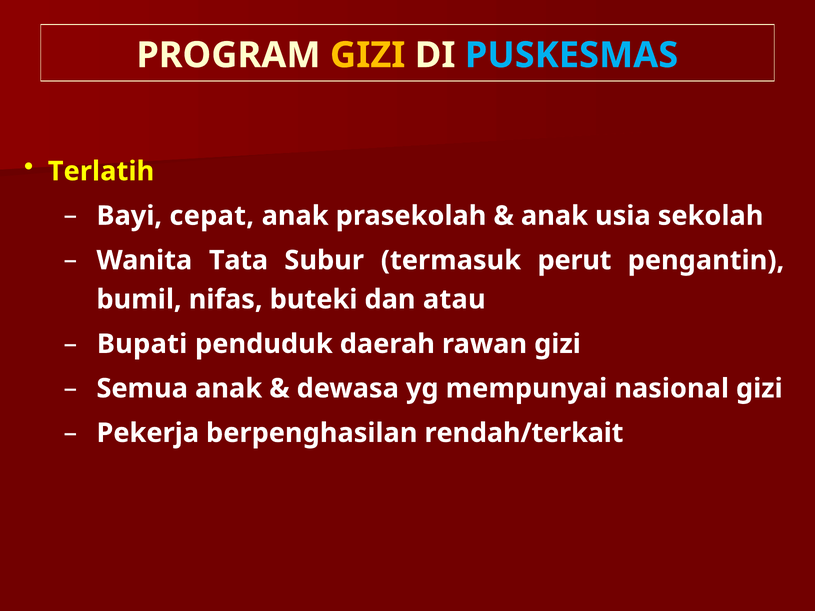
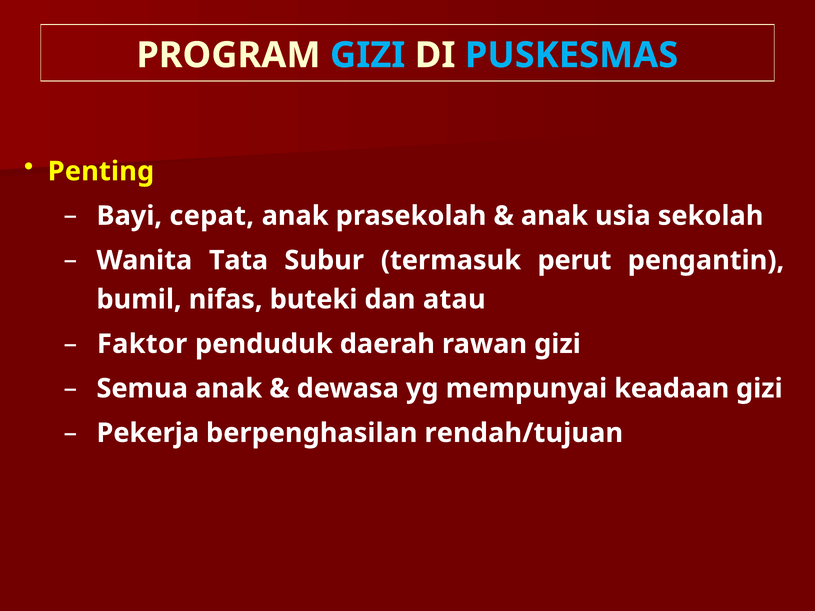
GIZI colour: yellow -> light blue (368, 55)
Terlatih: Terlatih -> Penting (101, 171)
Bupati: Bupati -> Faktor (142, 344)
nasional: nasional -> keadaan (672, 389)
rendah/terkait: rendah/terkait -> rendah/tujuan (524, 433)
